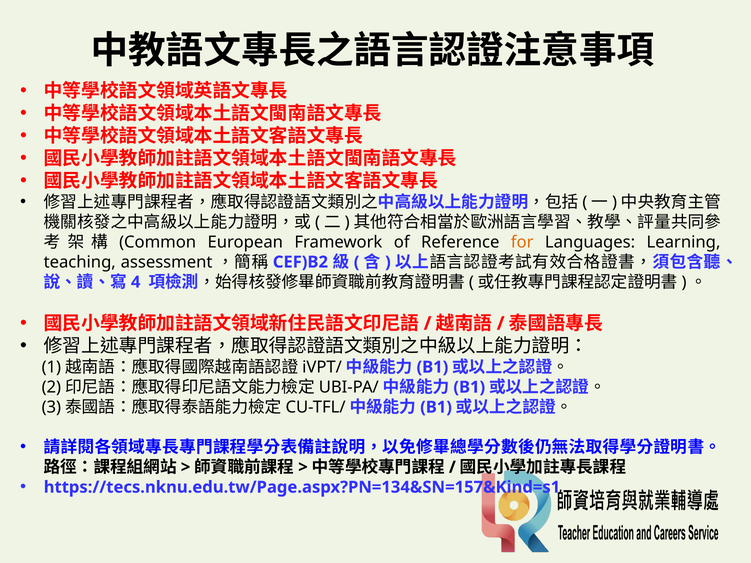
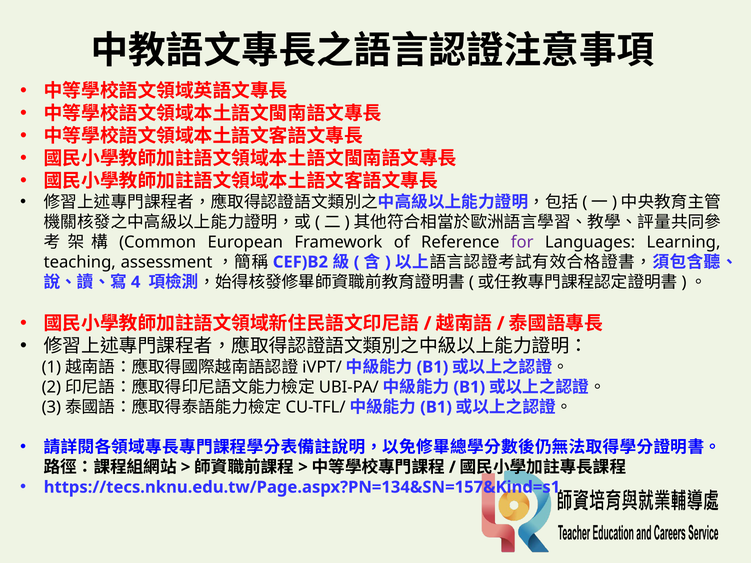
for colour: orange -> purple (522, 242)
